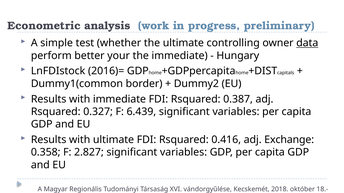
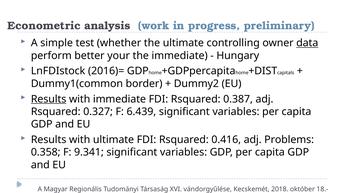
Results underline: none -> present (49, 99)
Exchange: Exchange -> Problems (289, 140)
2.827: 2.827 -> 9.341 (89, 153)
